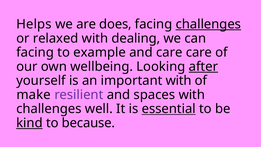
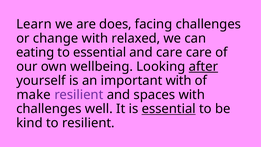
Helps: Helps -> Learn (34, 24)
challenges underline: present -> none (208, 24)
relaxed: relaxed -> change (56, 38)
dealing: dealing -> relaxed (136, 38)
facing: facing -> eating (35, 52)
to example: example -> essential (100, 52)
kind underline: present -> none (29, 123)
to because: because -> resilient (88, 123)
